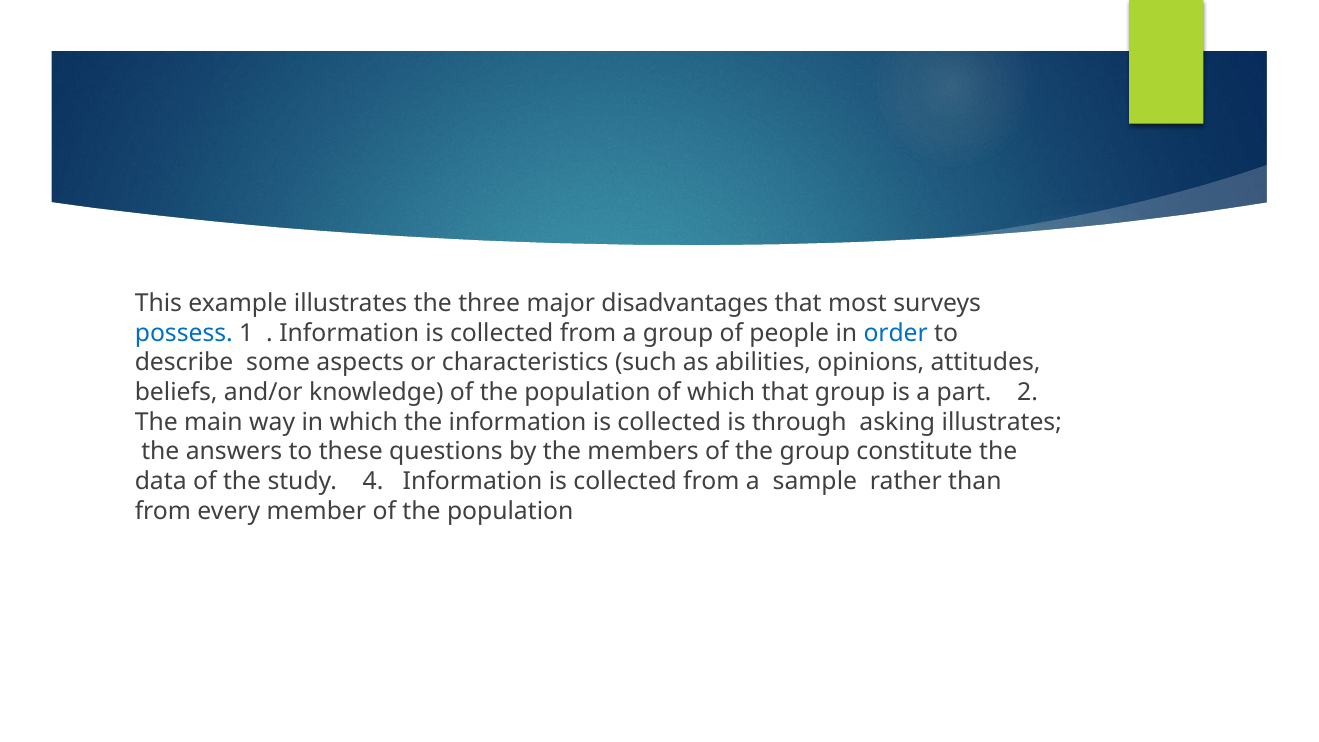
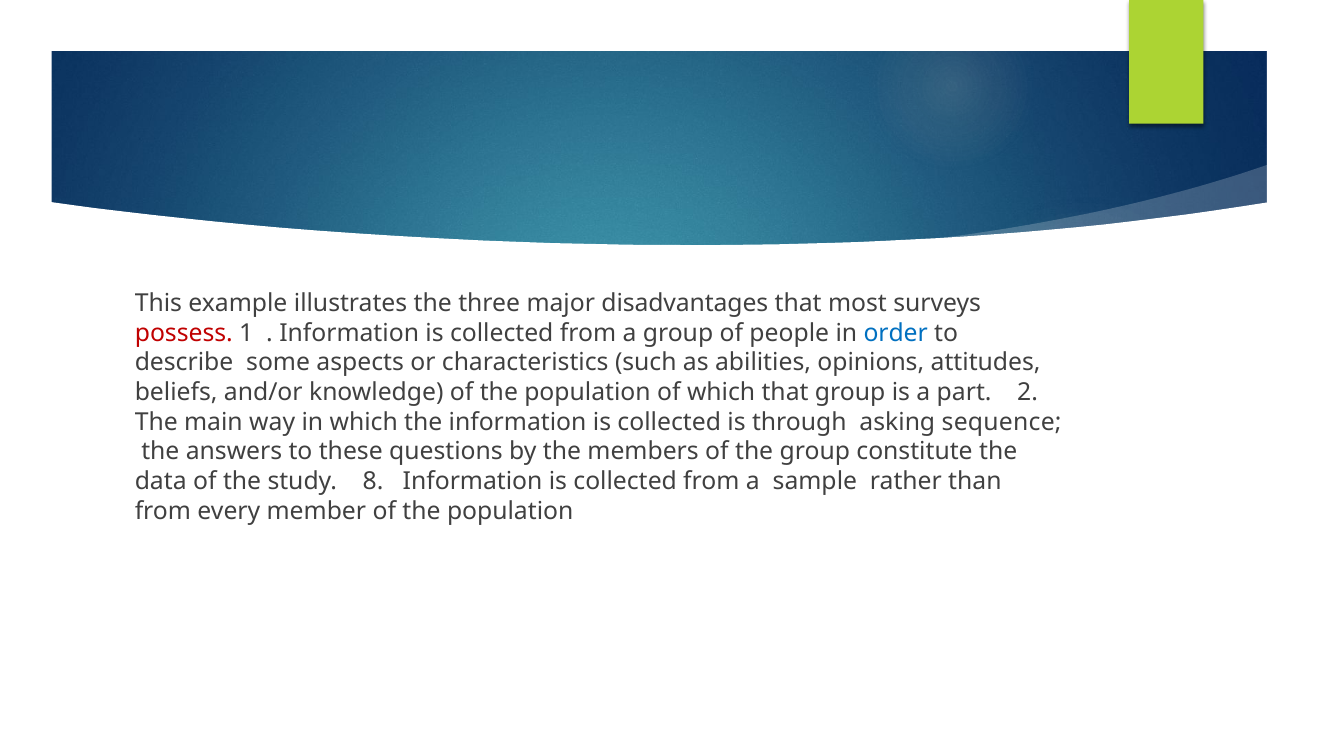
possess colour: blue -> red (184, 333)
asking illustrates: illustrates -> sequence (1002, 422)
4: 4 -> 8 (373, 481)
